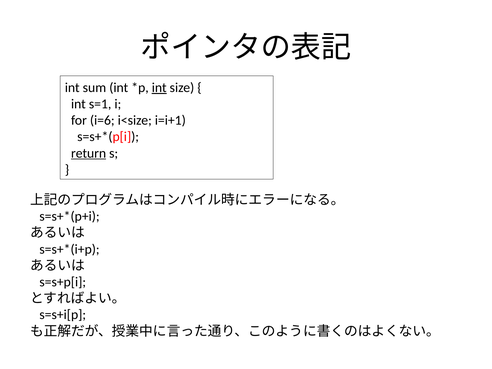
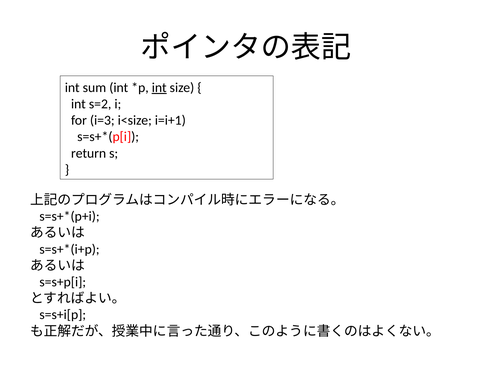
s=1: s=1 -> s=2 (100, 104)
i=6: i=6 -> i=3 (102, 120)
return underline: present -> none (89, 153)
